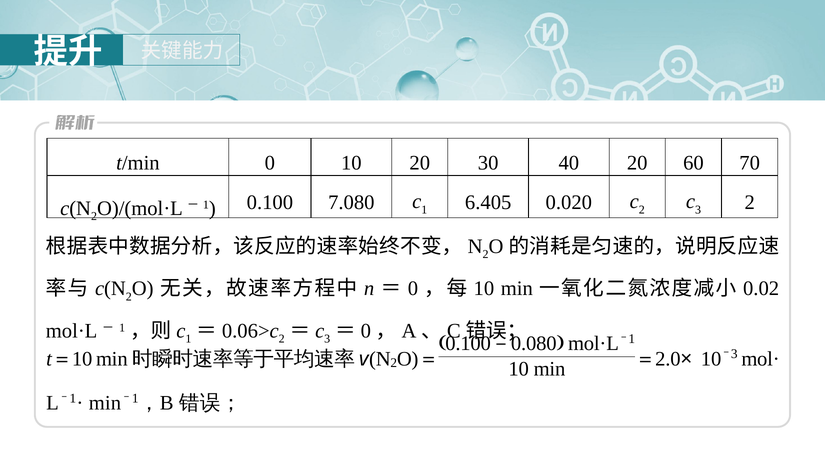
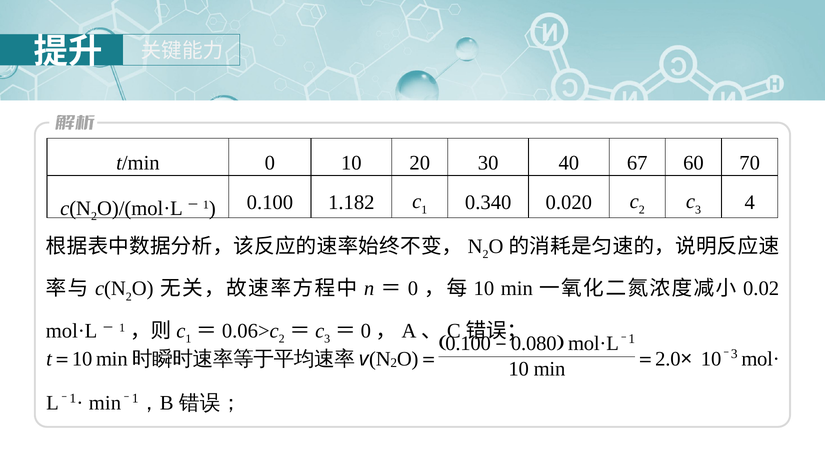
40 20: 20 -> 67 (637, 163)
7.080: 7.080 -> 1.182 (351, 202)
6.405: 6.405 -> 0.340 (488, 202)
2: 2 -> 4 (750, 202)
